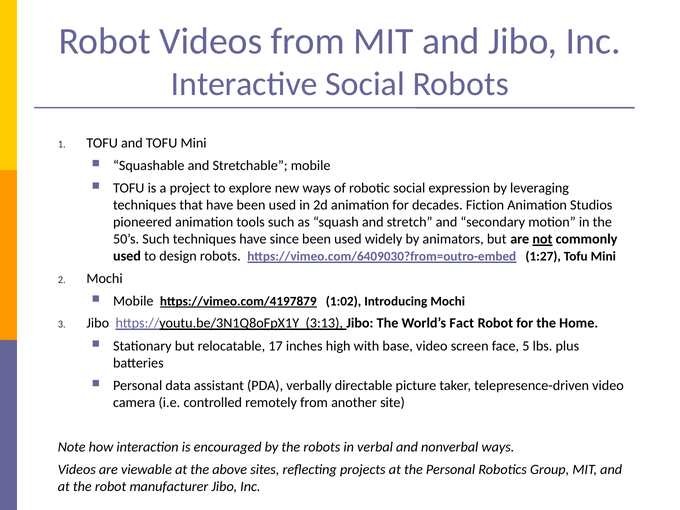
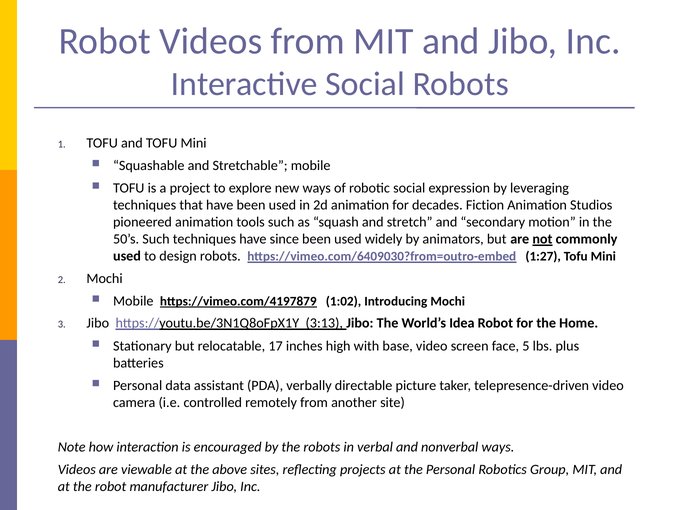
Fact: Fact -> Idea (462, 323)
